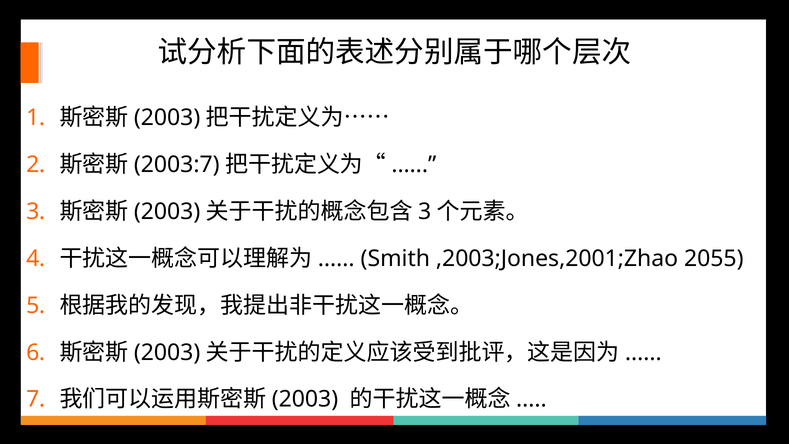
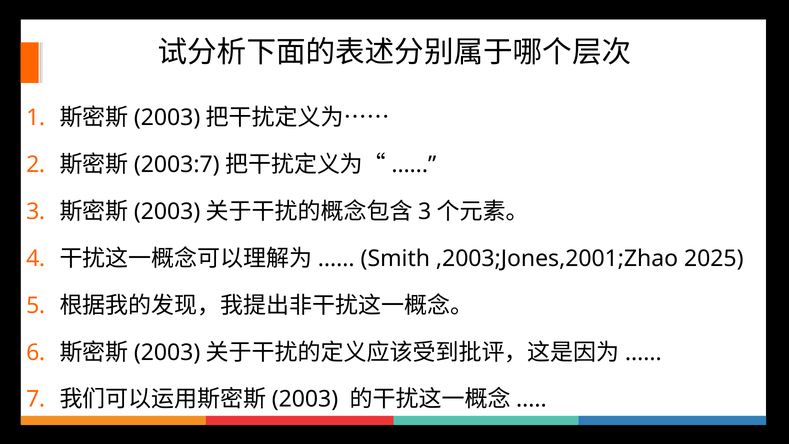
2055: 2055 -> 2025 (714, 258)
